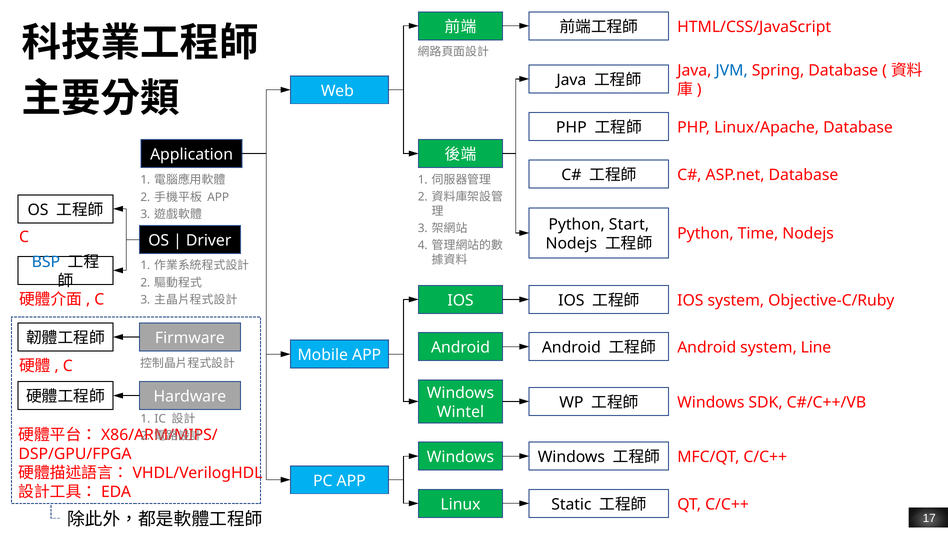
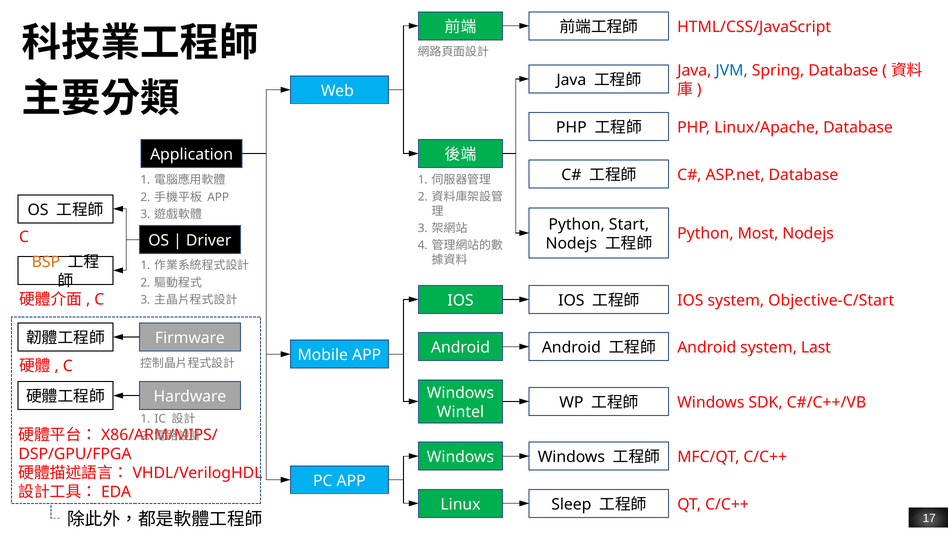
Time: Time -> Most (758, 234)
BSP colour: blue -> orange (46, 262)
Objective-C/Ruby: Objective-C/Ruby -> Objective-C/Start (831, 301)
Line: Line -> Last (816, 348)
Static: Static -> Sleep (571, 505)
